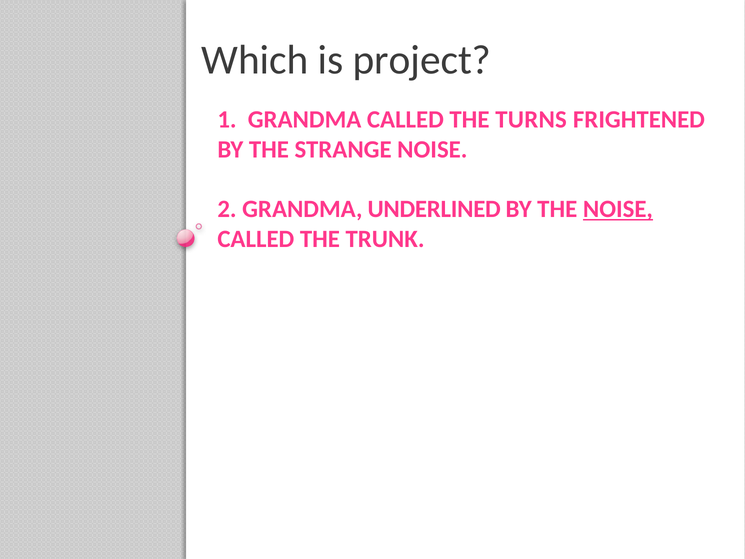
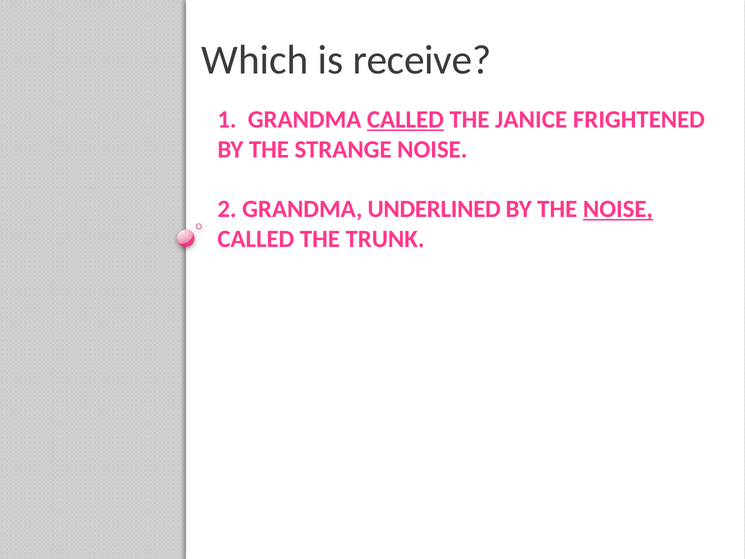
project: project -> receive (422, 60)
CALLED underline: none -> present (405, 120)
TURNS: TURNS -> JANICE (531, 120)
